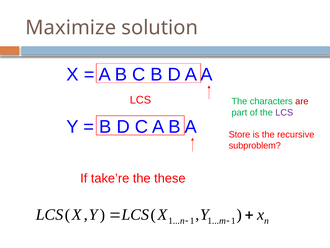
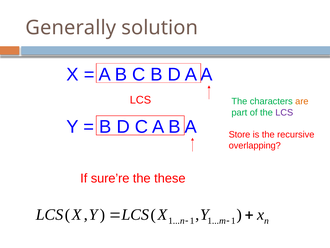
Maximize: Maximize -> Generally (71, 28)
are colour: red -> orange (302, 101)
subproblem: subproblem -> overlapping (255, 145)
take’re: take’re -> sure’re (110, 178)
